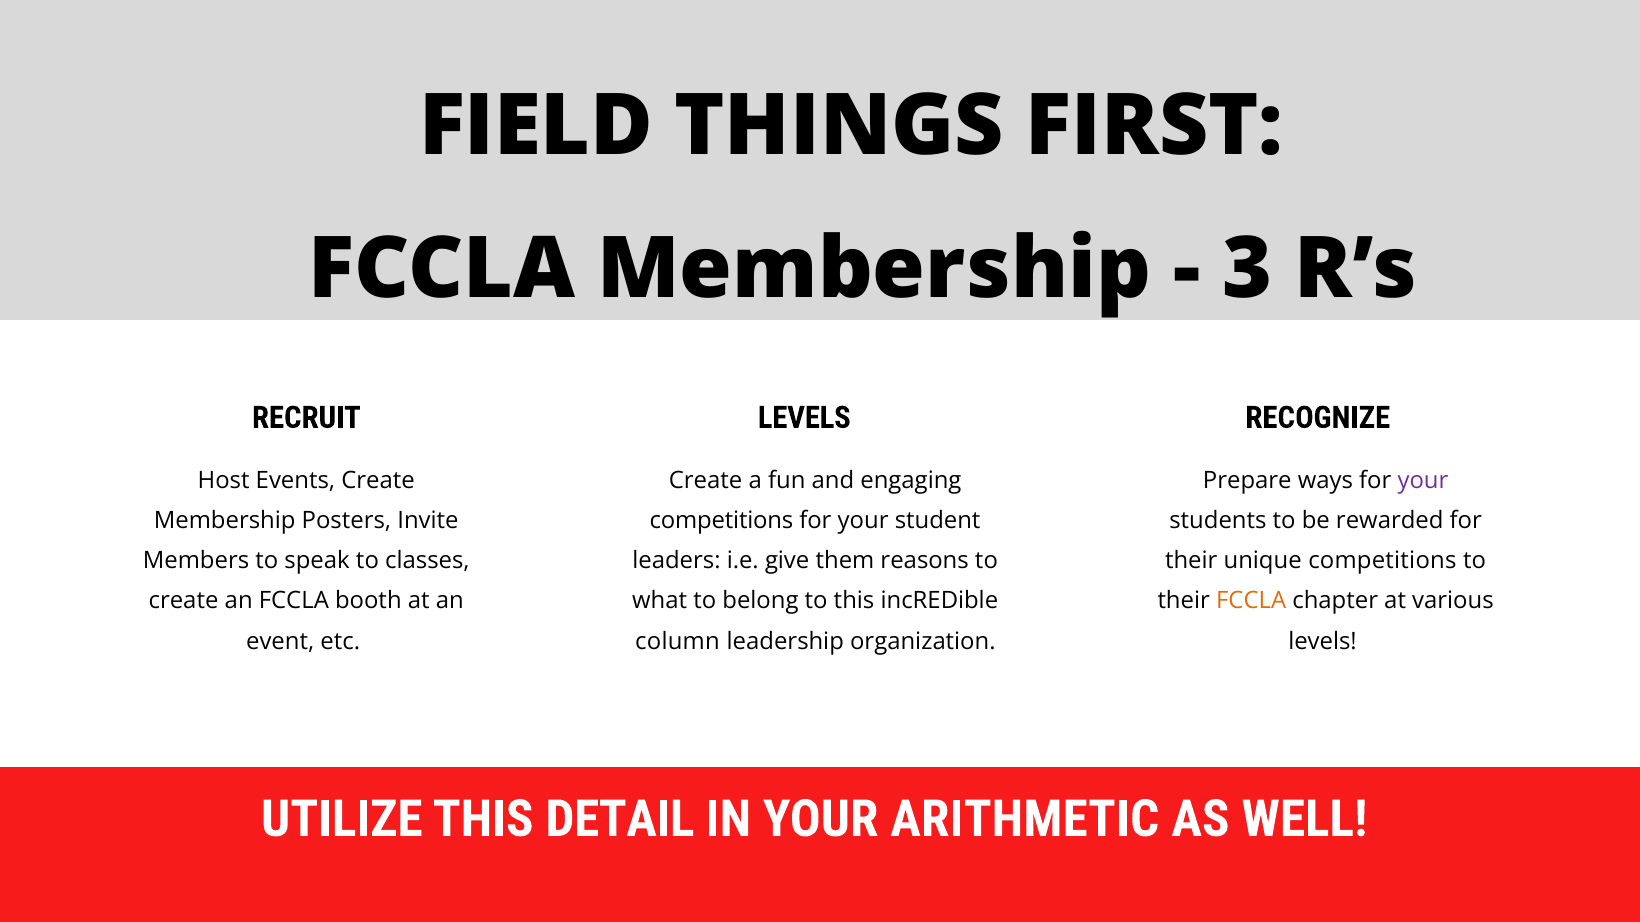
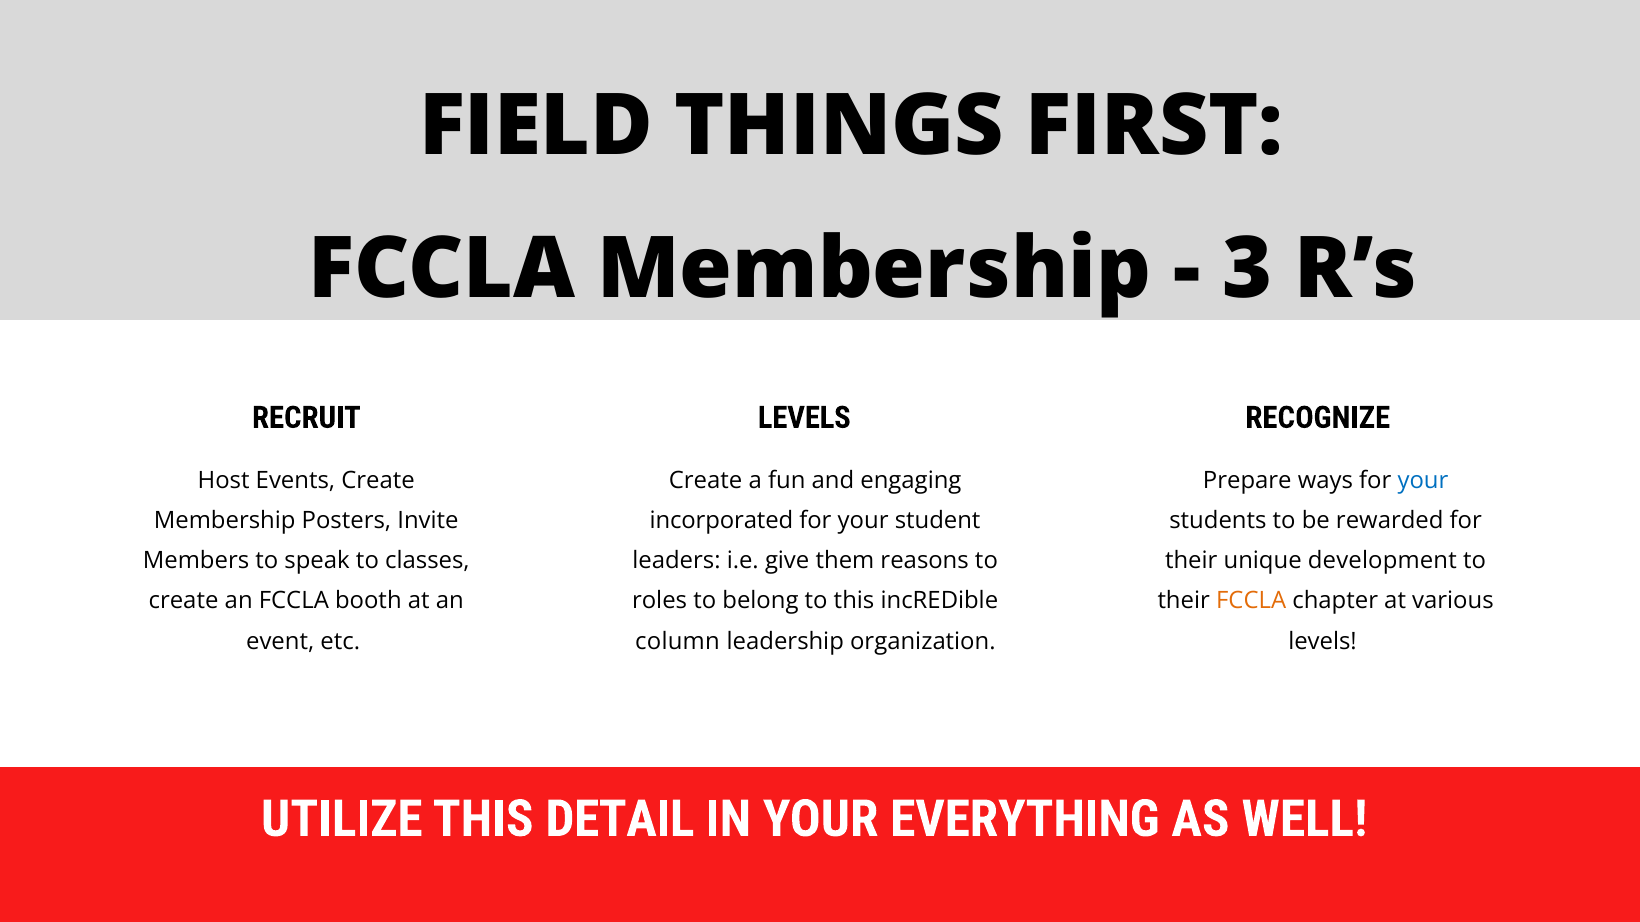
your colour: purple -> blue (1423, 481)
competitions: competitions -> incorporated (721, 521)
unique competitions: competitions -> development (1382, 561)
what: what -> roles (660, 601)
ARITHMETIC: ARITHMETIC -> EVERYTHING (1025, 819)
